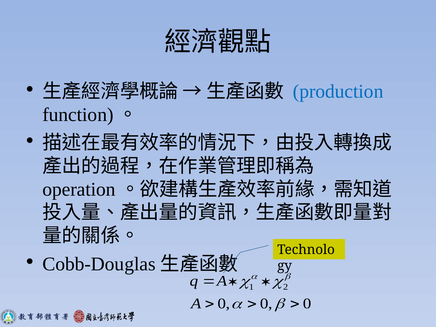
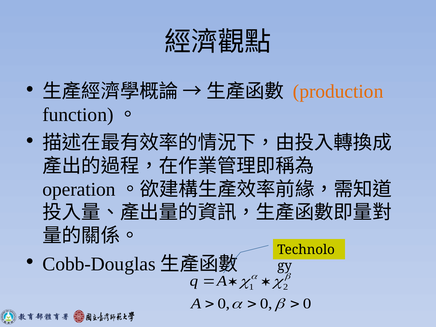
production colour: blue -> orange (338, 91)
